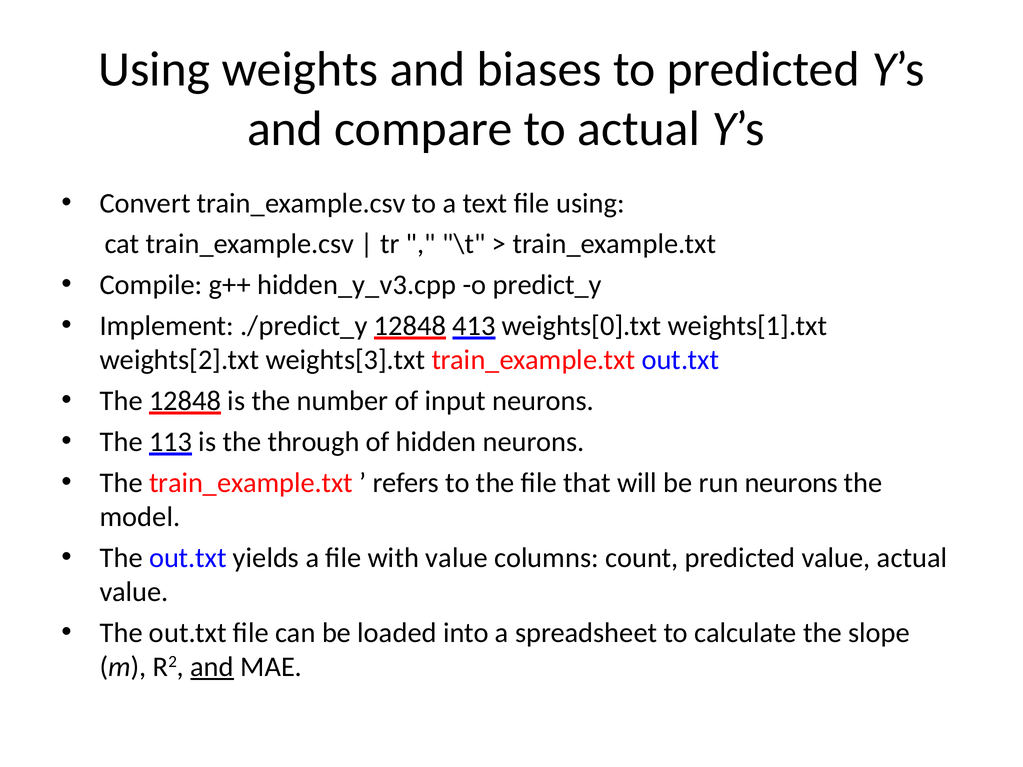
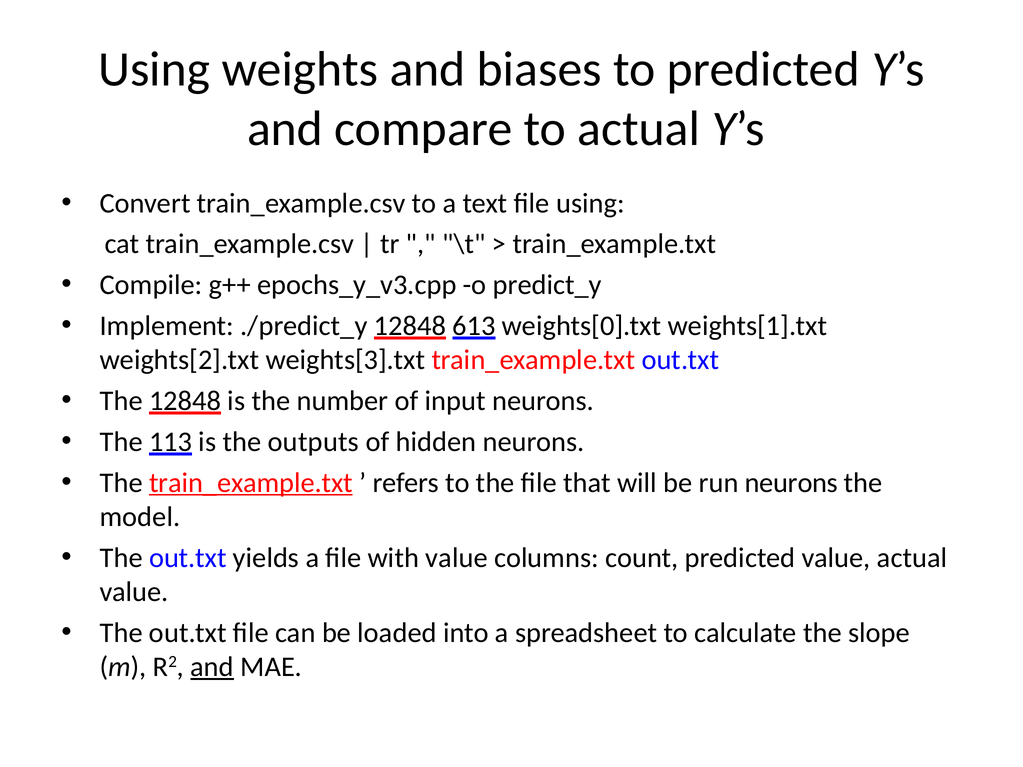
hidden_y_v3.cpp: hidden_y_v3.cpp -> epochs_y_v3.cpp (357, 285)
413: 413 -> 613 (474, 326)
through: through -> outputs (313, 442)
train_example.txt underline: none -> present (251, 483)
